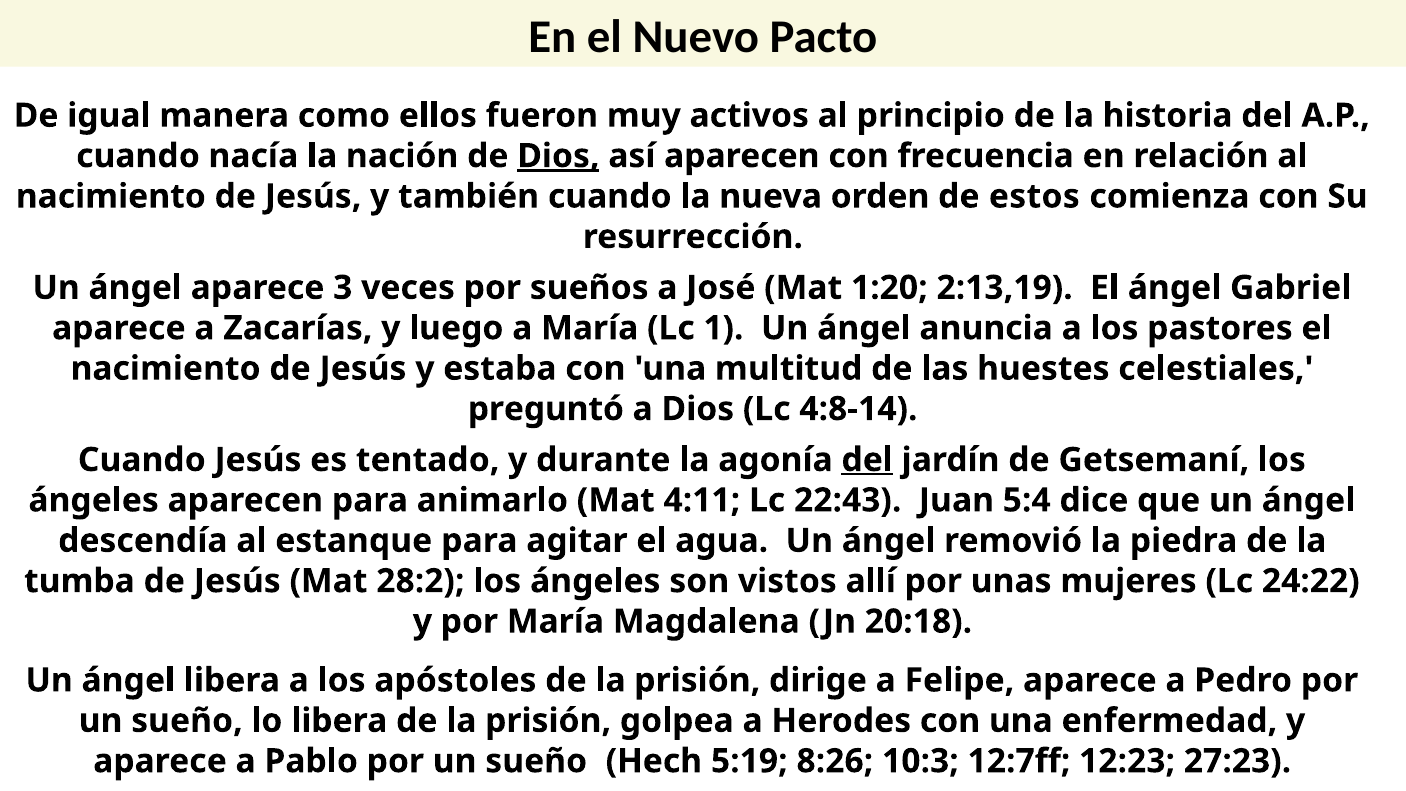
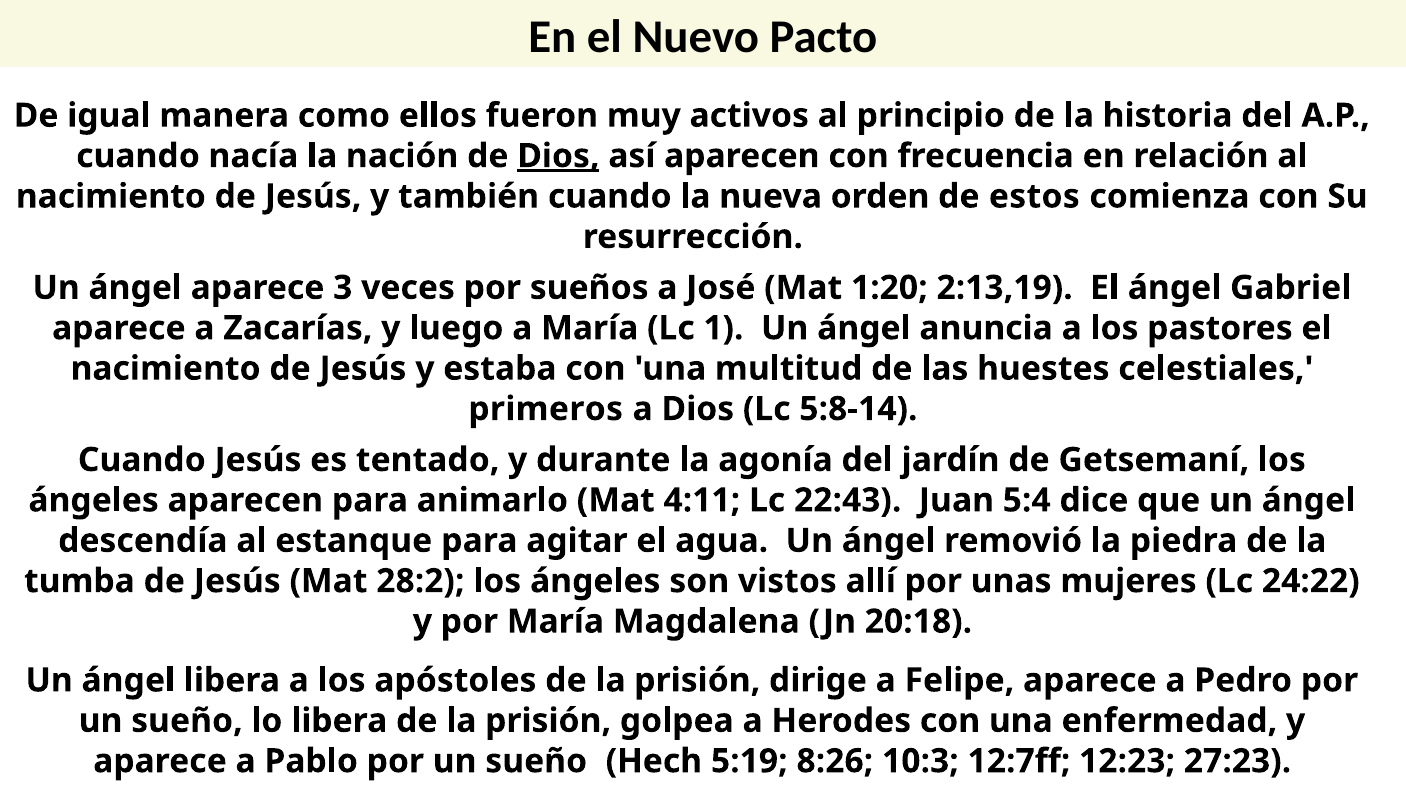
preguntó: preguntó -> primeros (546, 409)
4:8-14: 4:8-14 -> 5:8-14 (858, 409)
del underline: present -> none (867, 460)
